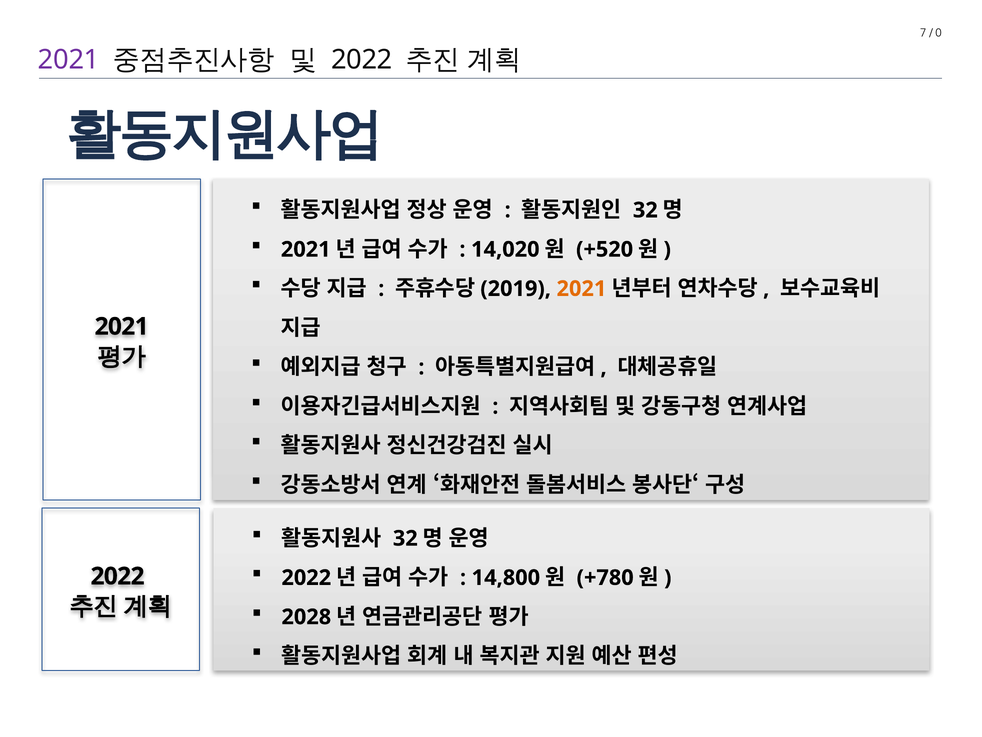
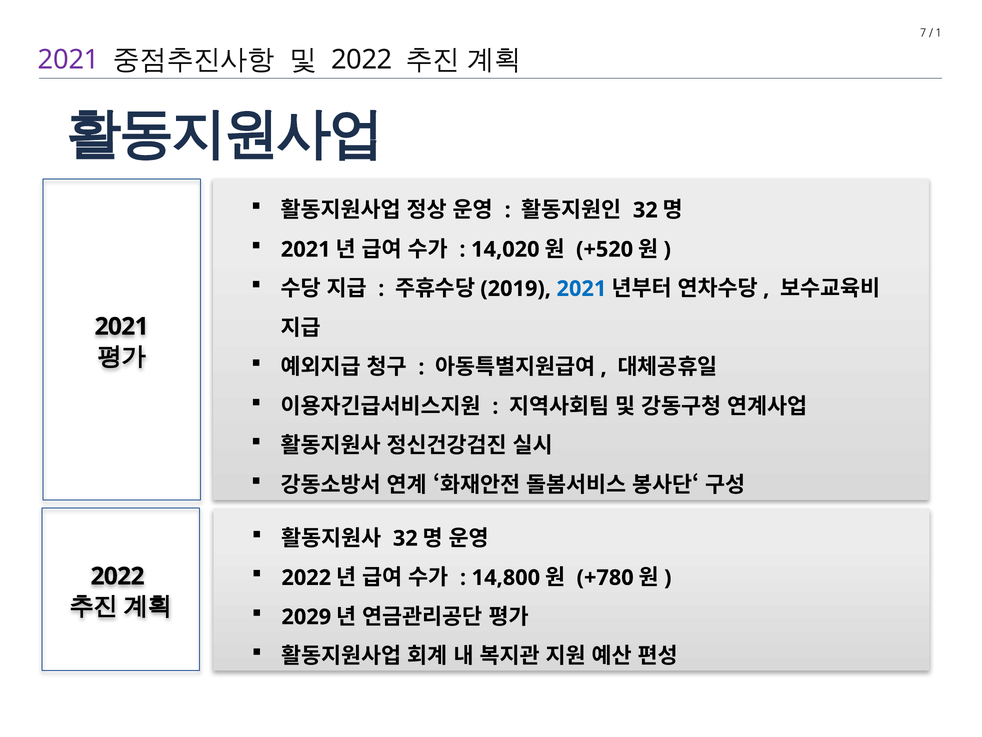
0: 0 -> 1 (939, 33)
2021 colour: orange -> blue (581, 289)
2028: 2028 -> 2029 (306, 617)
